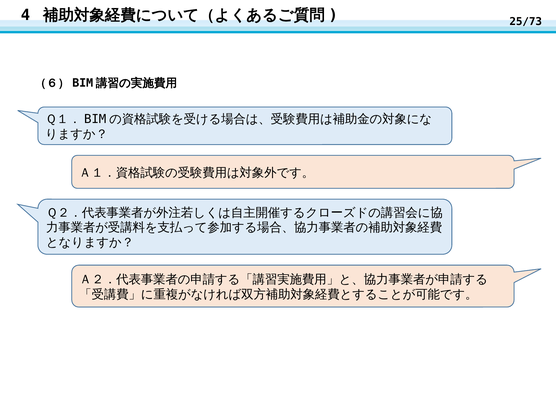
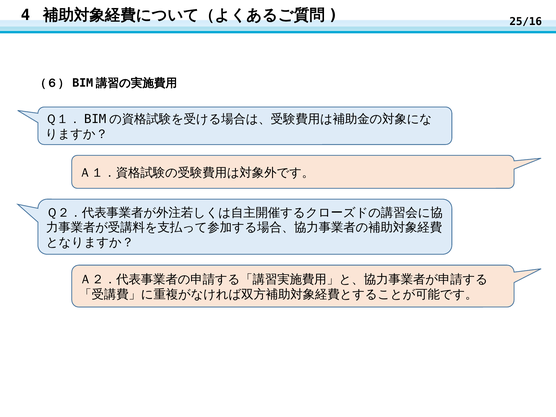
25/73: 25/73 -> 25/16 (526, 22)
